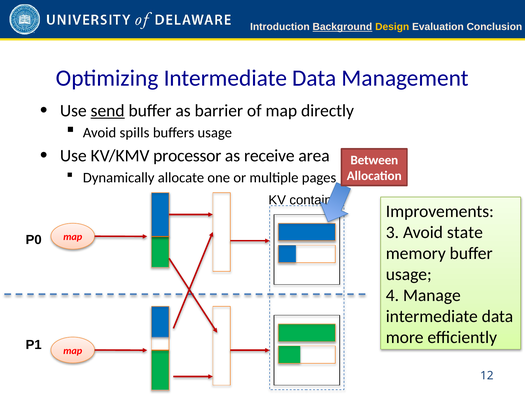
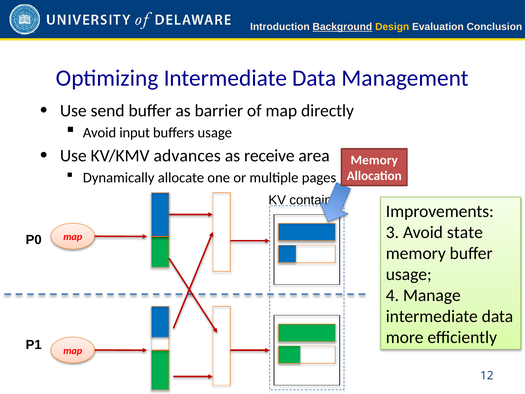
send underline: present -> none (108, 111)
spills: spills -> input (135, 133)
processor: processor -> advances (187, 156)
Between: Between -> Memory (374, 160)
